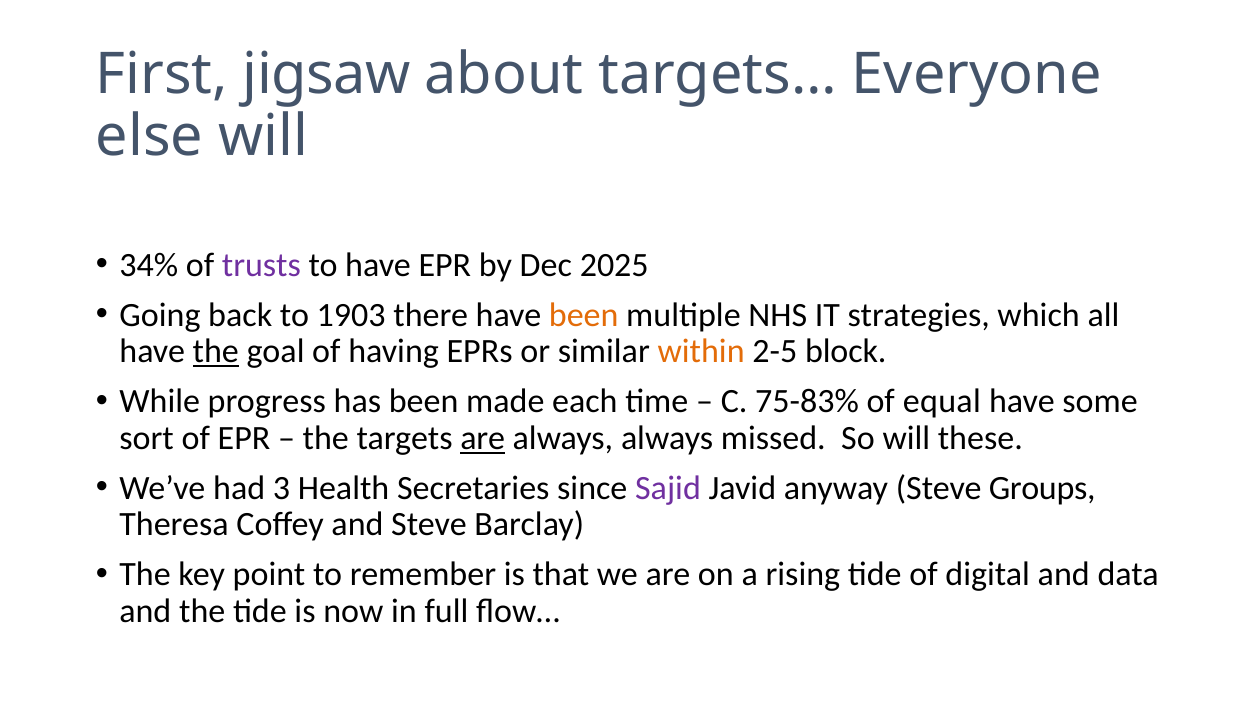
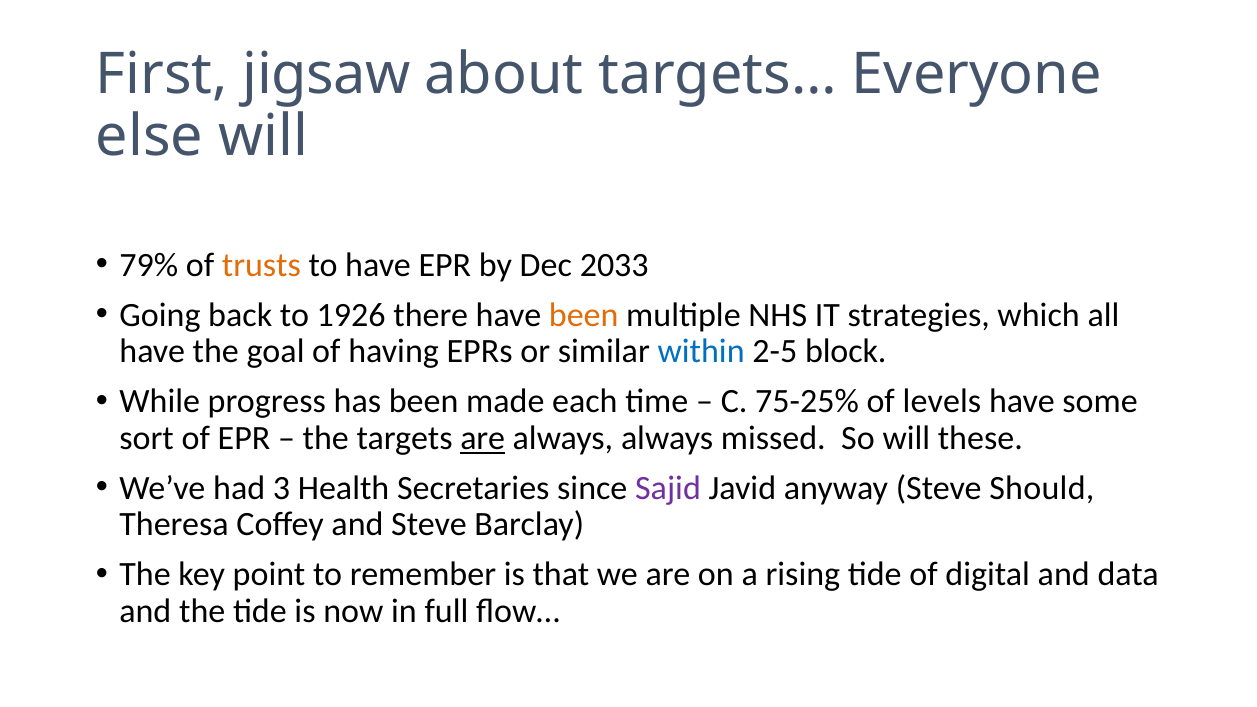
34%: 34% -> 79% (149, 265)
trusts colour: purple -> orange (261, 265)
2025: 2025 -> 2033 (614, 265)
1903: 1903 -> 1926 (351, 315)
the underline: present -> none (216, 352)
within colour: orange -> blue (701, 352)
75-83%: 75-83% -> 75-25% (807, 401)
equal: equal -> levels (942, 401)
Groups: Groups -> Should (1042, 488)
